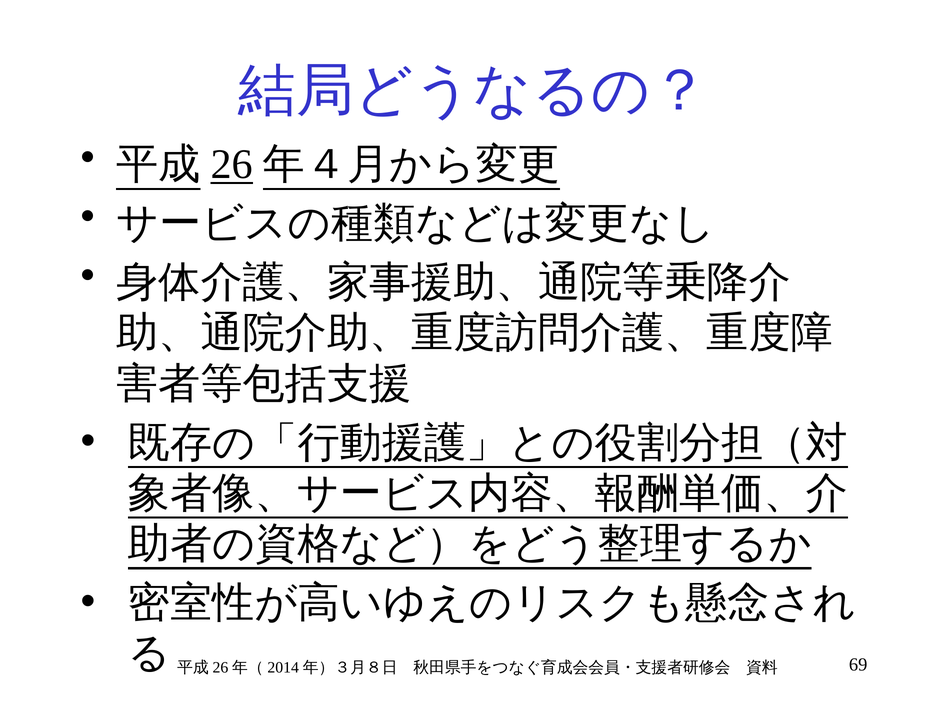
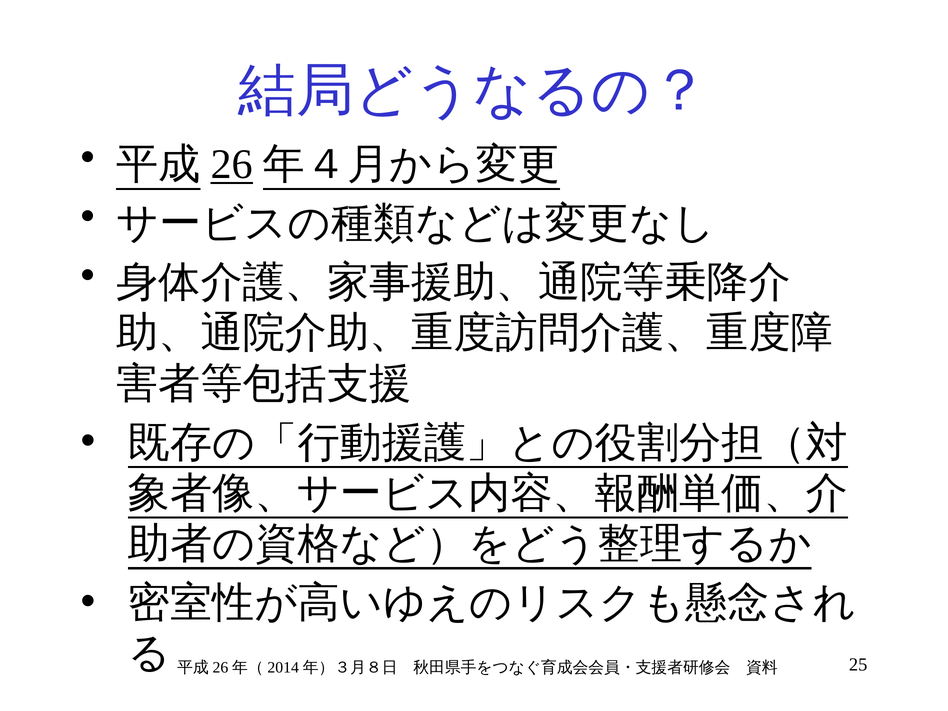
69: 69 -> 25 (858, 665)
